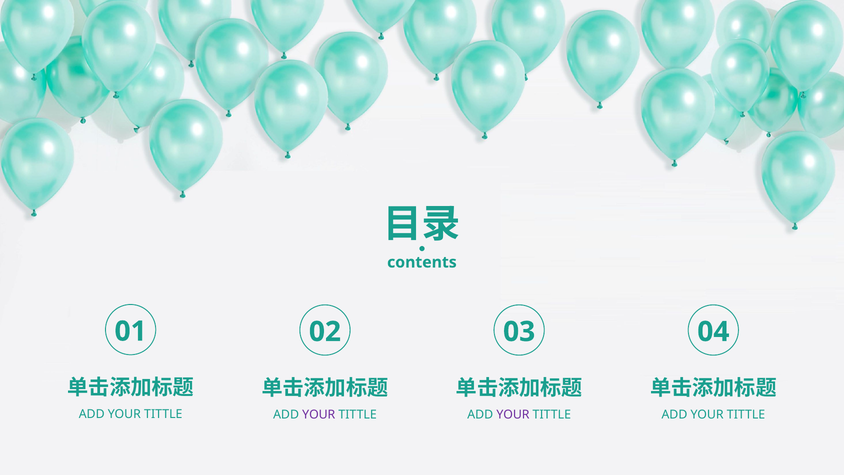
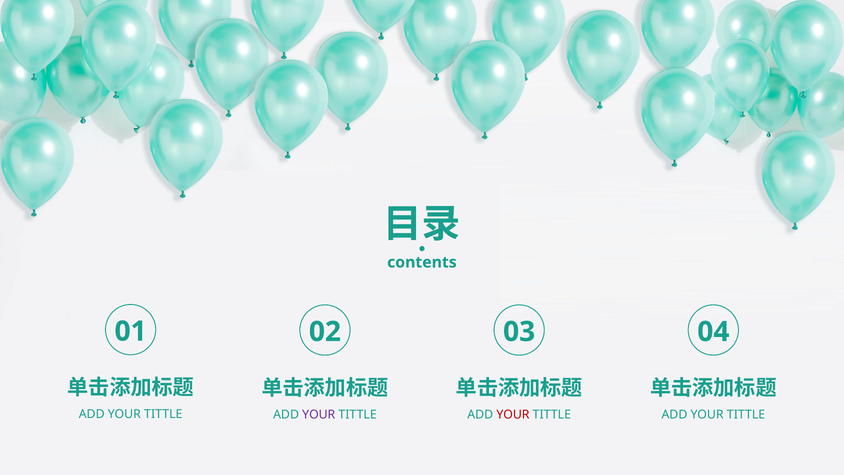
YOUR colour: purple -> red (513, 414)
